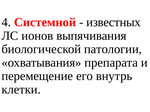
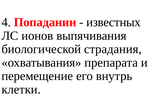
Системной: Системной -> Попадании (45, 22)
патологии: патологии -> страдания (113, 49)
